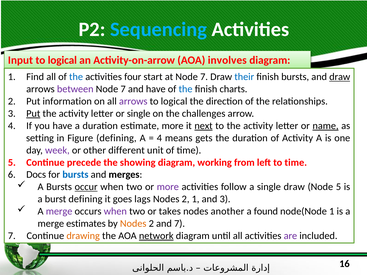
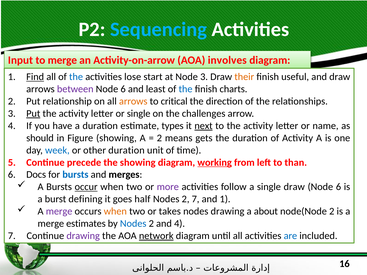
logical: logical -> merge (62, 60)
Find underline: none -> present (35, 77)
four: four -> lose (133, 77)
at Node 7: 7 -> 3 (204, 77)
their colour: blue -> orange (244, 77)
finish bursts: bursts -> useful (295, 77)
draw underline: present -> none (340, 77)
7: 7 -> 6 (123, 89)
and have: have -> least (156, 89)
information: information -> relationship (67, 101)
arrows colour: purple -> orange (133, 101)
logical: logical -> critical (174, 101)
estimate more: more -> types (173, 126)
name underline: present -> none (326, 126)
setting: setting -> should (40, 138)
Figure defining: defining -> showing (116, 138)
4: 4 -> 2 (159, 138)
week colour: purple -> blue (57, 150)
other different: different -> duration (126, 150)
working underline: none -> present (215, 163)
to time: time -> than (296, 163)
5: 5 -> 6 (338, 187)
lags: lags -> half (142, 199)
2 1: 1 -> 7 (196, 199)
and 3: 3 -> 1 (225, 199)
when colour: purple -> orange (115, 212)
nodes another: another -> drawing (228, 212)
found: found -> about (266, 212)
node(Node 1: 1 -> 2 (332, 212)
Nodes colour: orange -> blue (133, 224)
and 7: 7 -> 4 (180, 224)
drawing colour: orange -> purple (83, 236)
are colour: purple -> blue (290, 236)
